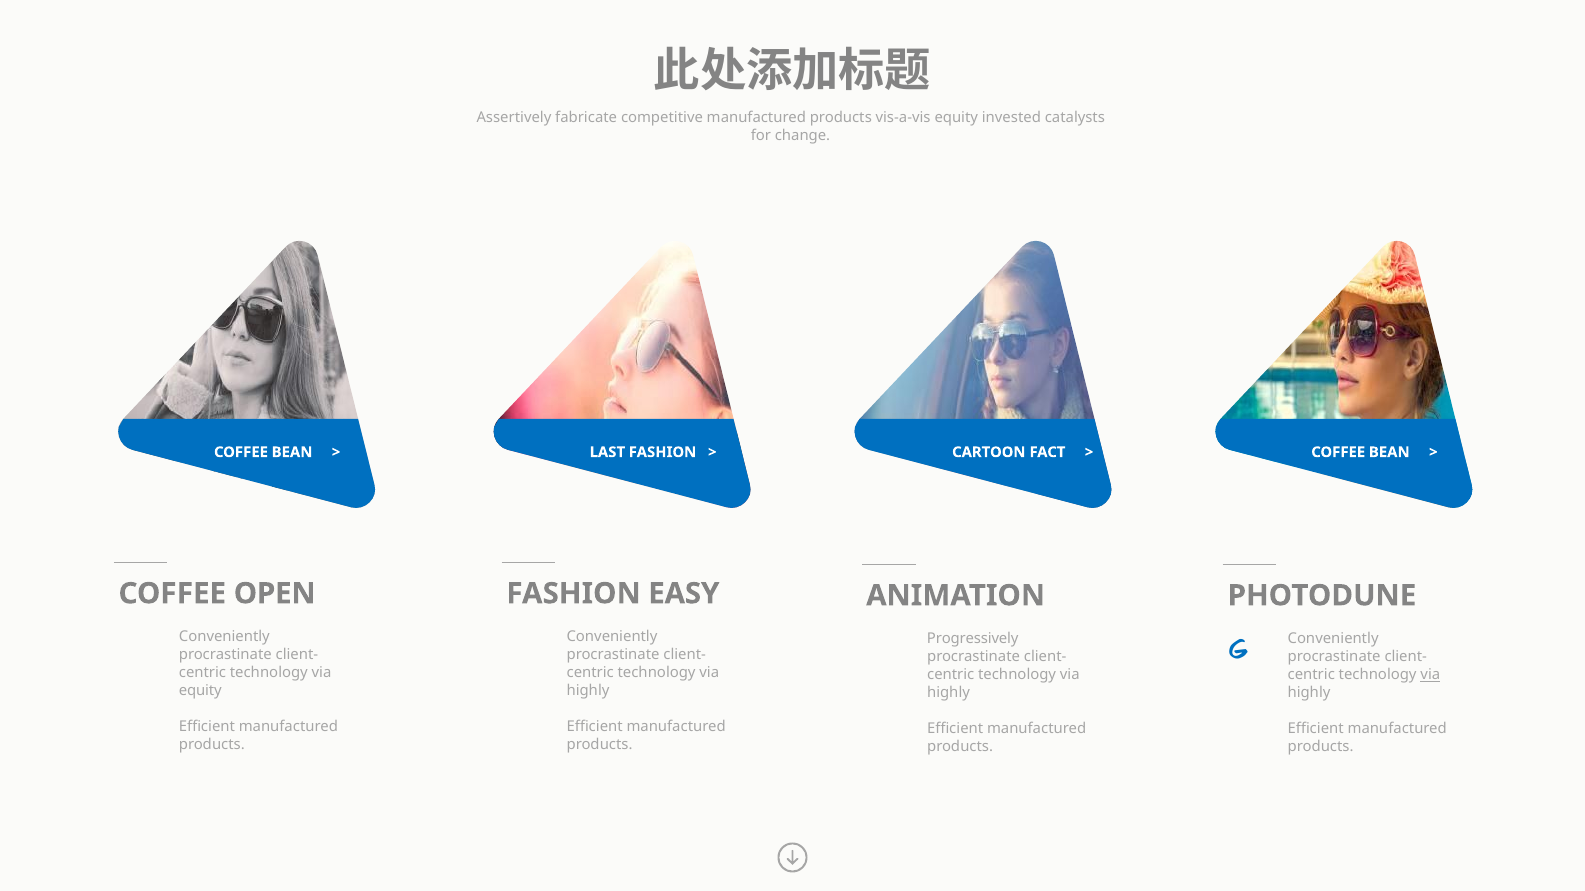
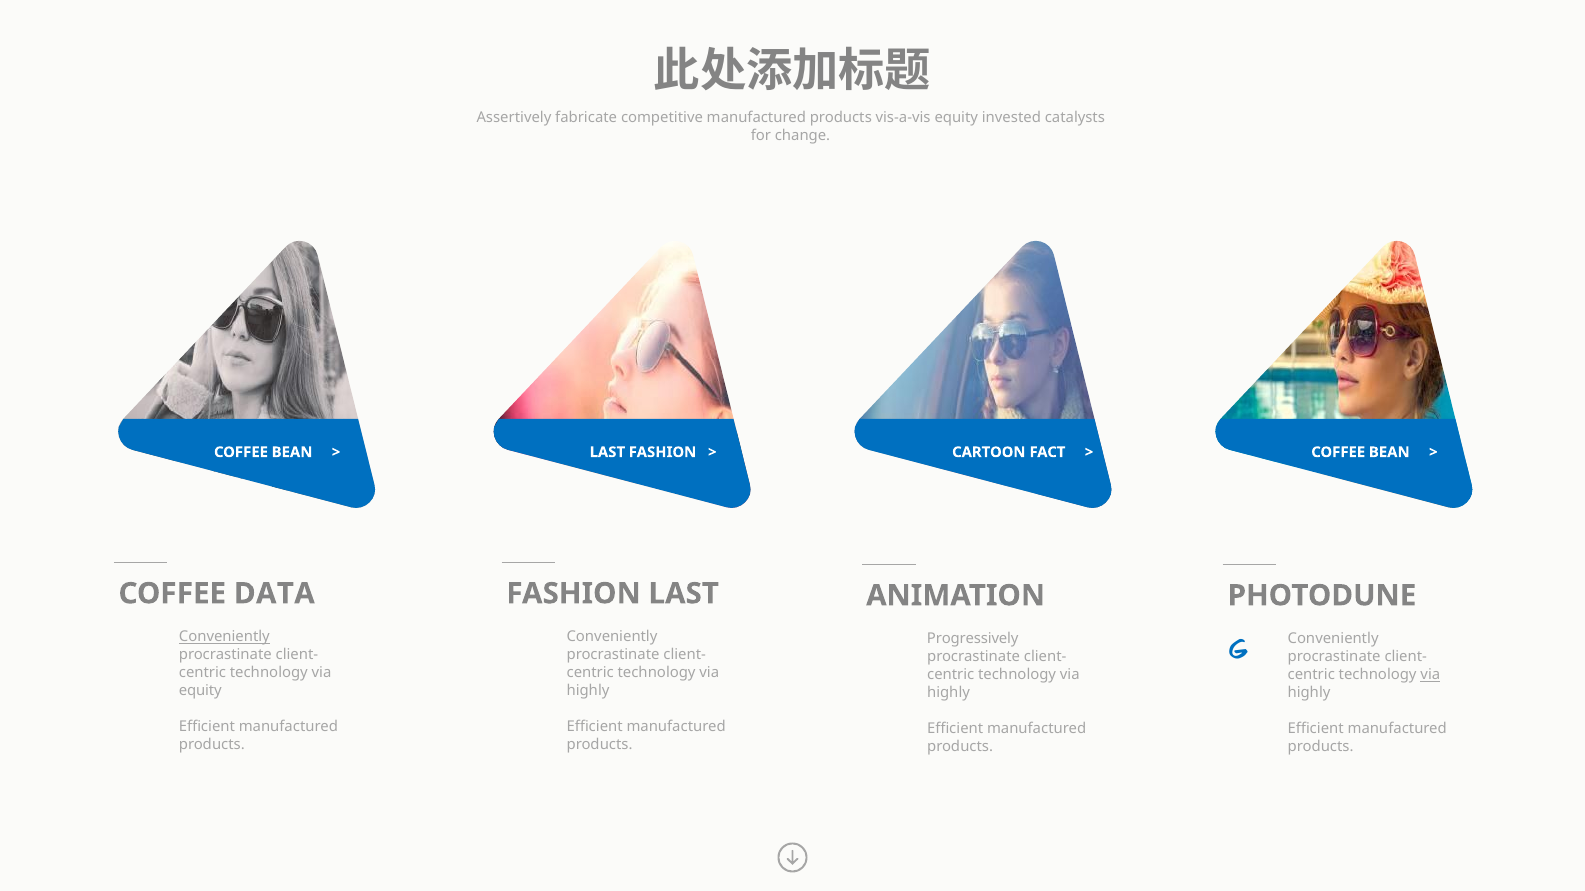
OPEN: OPEN -> DATA (274, 594)
FASHION EASY: EASY -> LAST (684, 594)
Conveniently underline: none -> present (224, 637)
